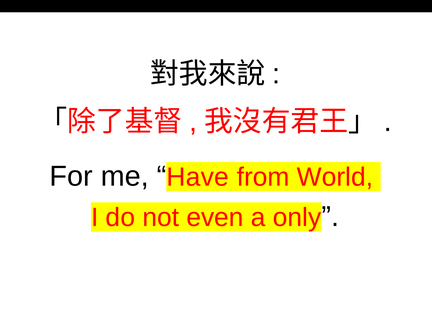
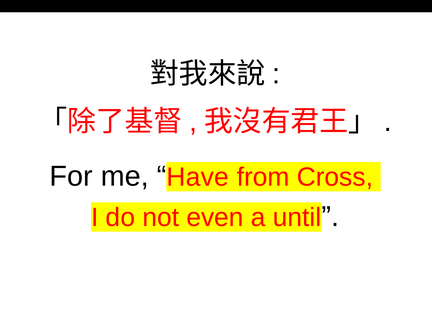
World: World -> Cross (335, 177)
only: only -> until (297, 217)
